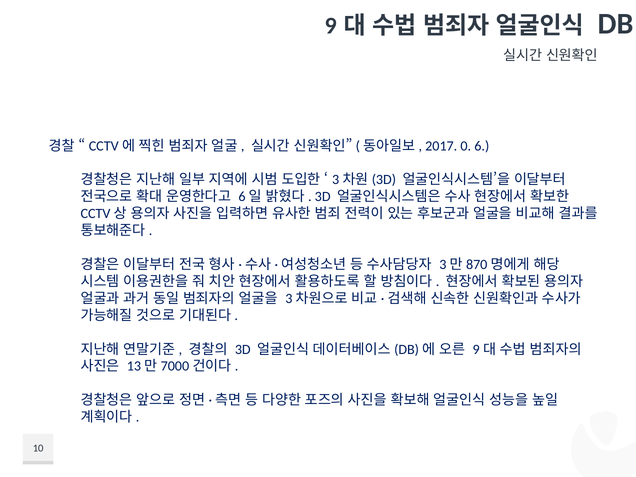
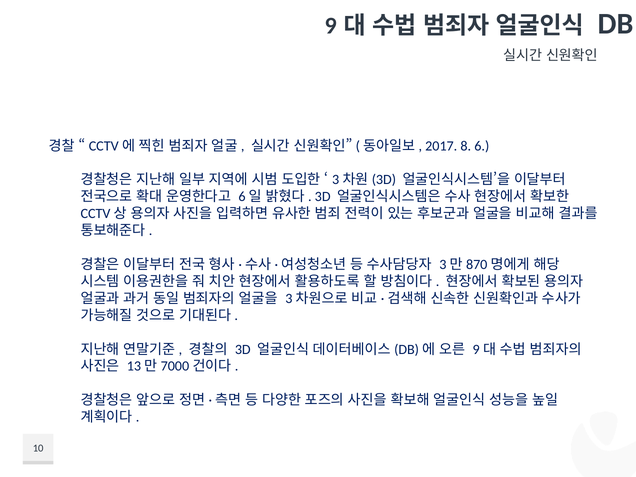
0: 0 -> 8 (466, 146)
